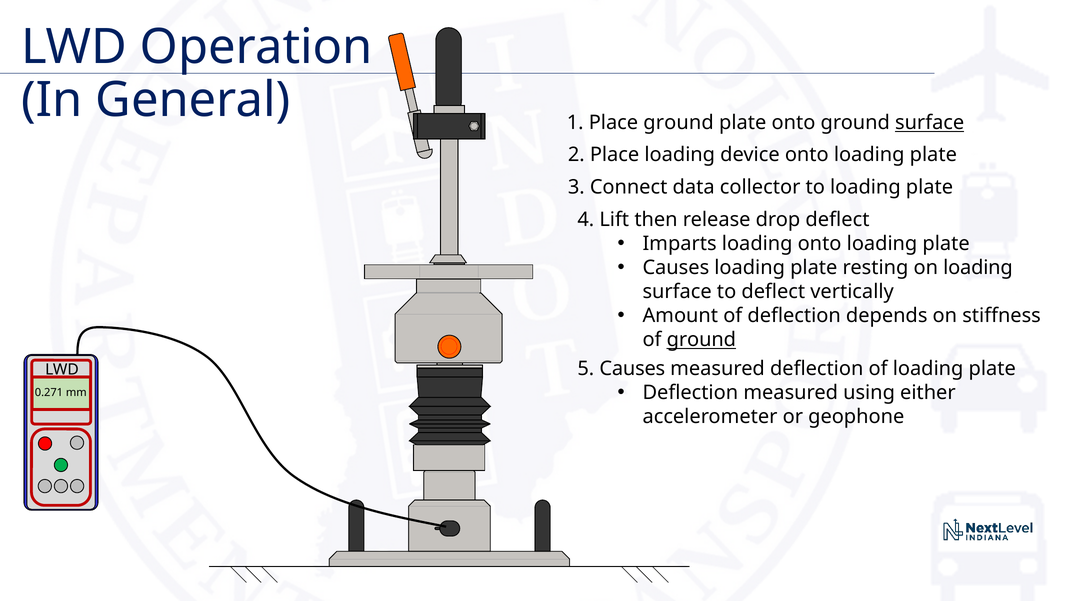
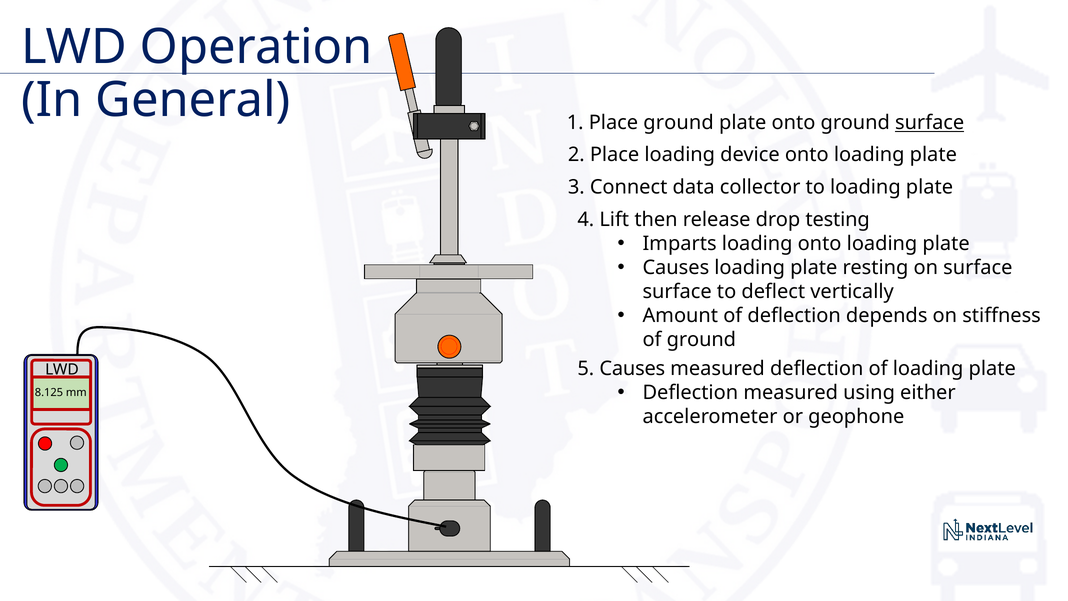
drop deflect: deflect -> testing (838, 219)
on loading: loading -> surface (978, 268)
ground underline: present -> none (701, 340)
0.271: 0.271 -> 8.125 (49, 392)
